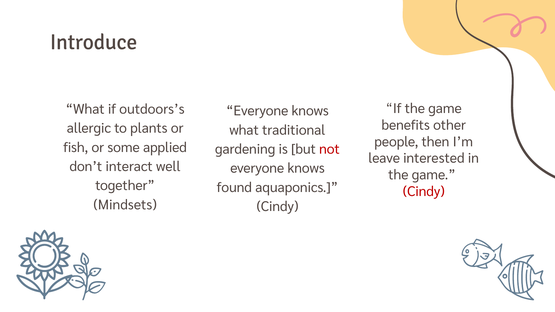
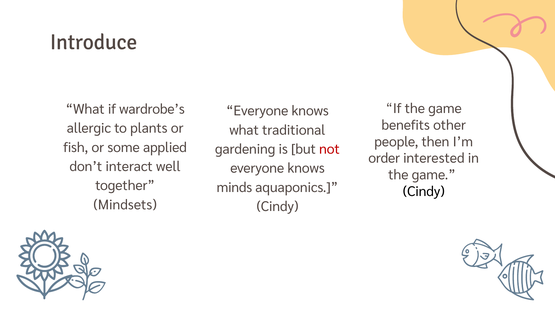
outdoors’s: outdoors’s -> wardrobe’s (152, 109)
leave: leave -> order (384, 159)
found: found -> minds (234, 188)
Cindy colour: red -> black (424, 192)
